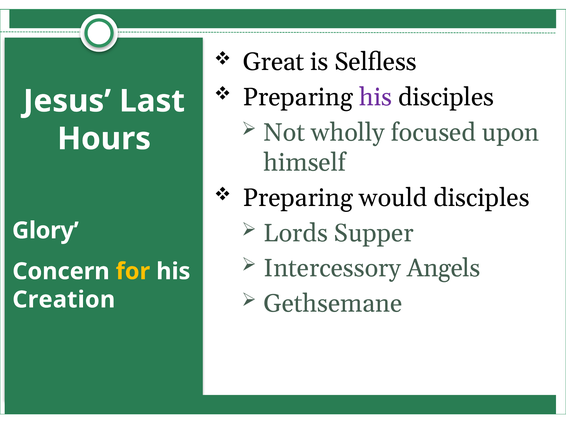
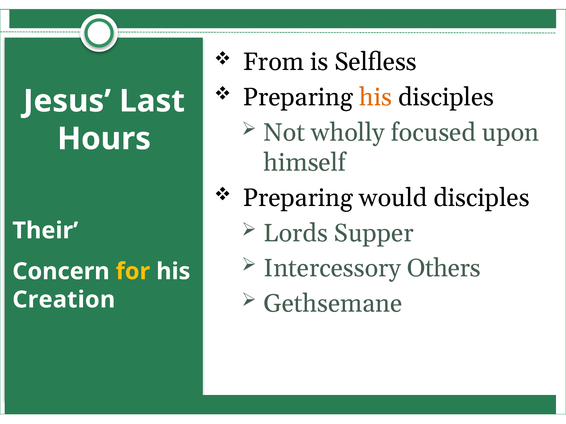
Great: Great -> From (273, 62)
his colour: purple -> orange (376, 97)
Glory: Glory -> Their (45, 231)
Angels: Angels -> Others (444, 269)
